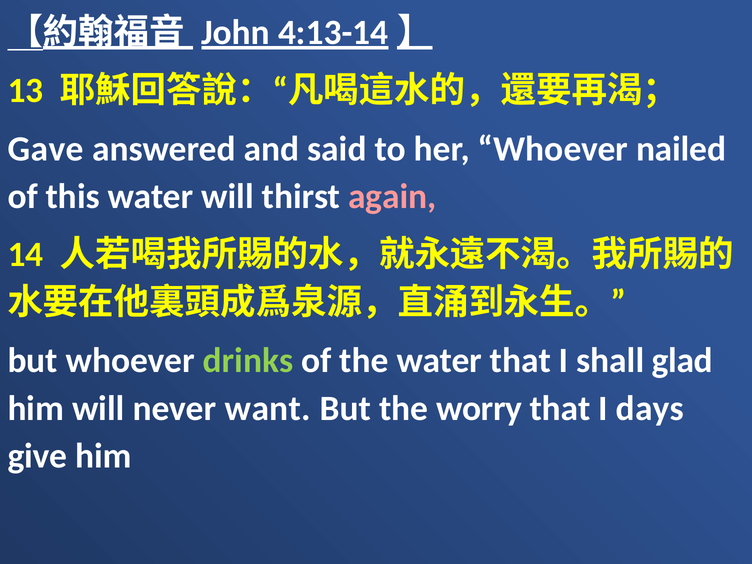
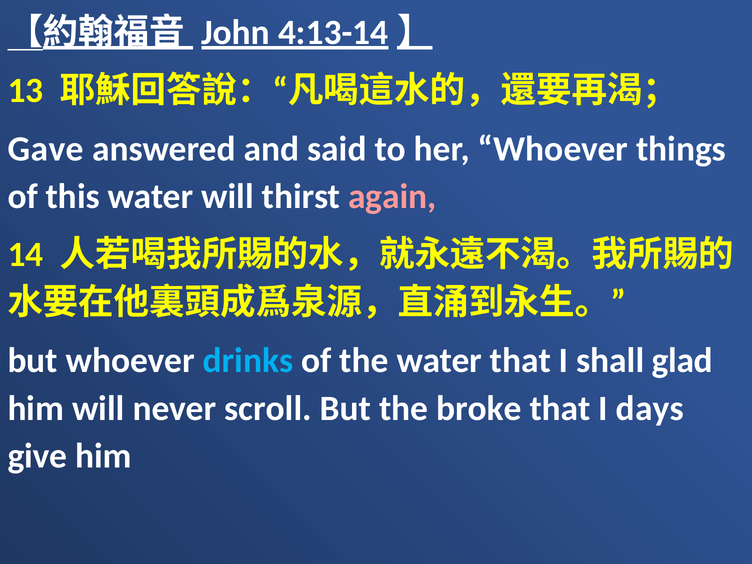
nailed: nailed -> things (681, 149)
drinks colour: light green -> light blue (248, 361)
want: want -> scroll (268, 408)
worry: worry -> broke (479, 408)
